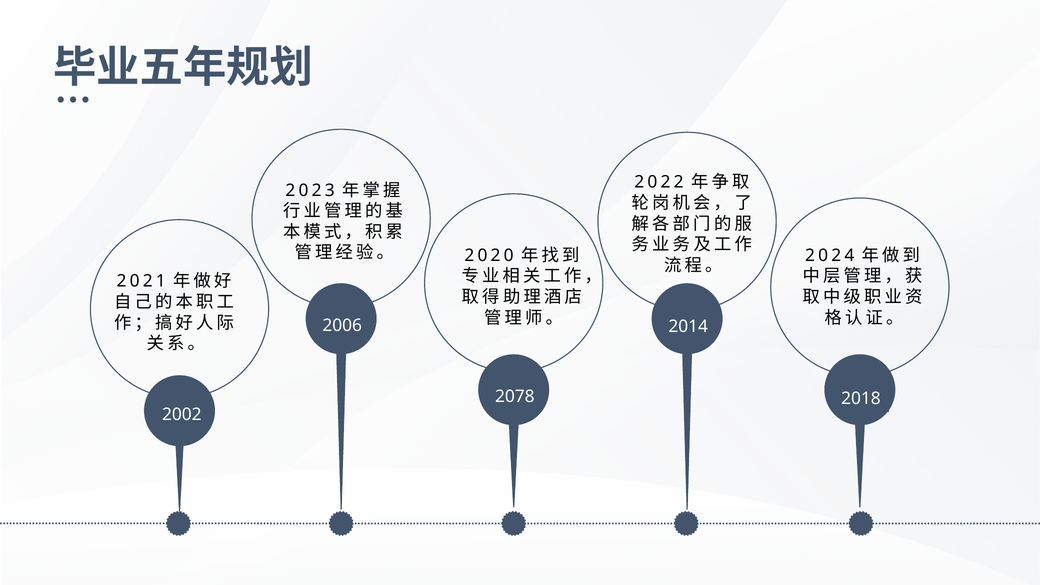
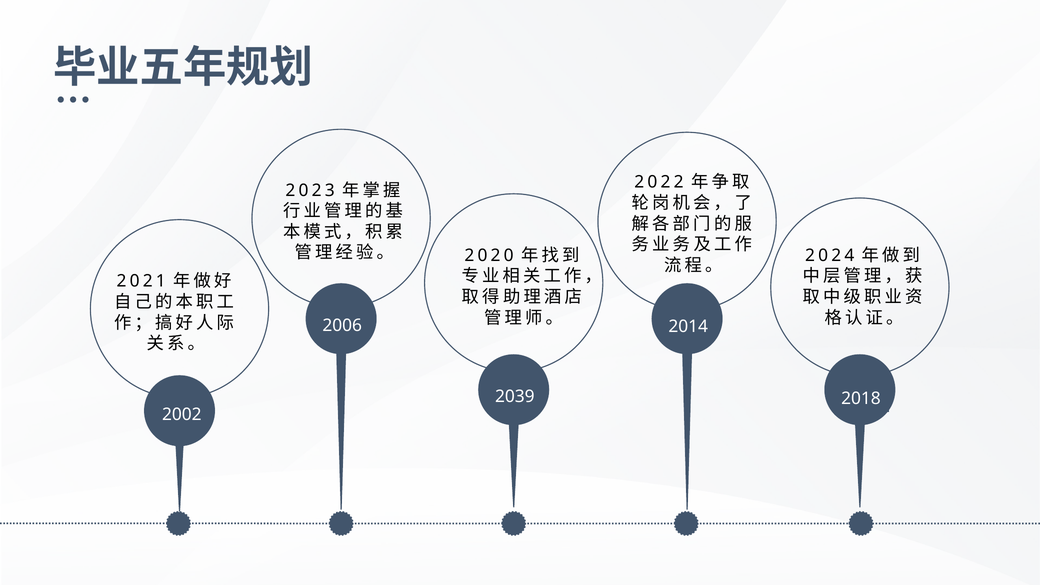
2078: 2078 -> 2039 (515, 396)
